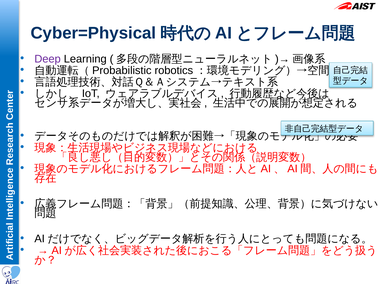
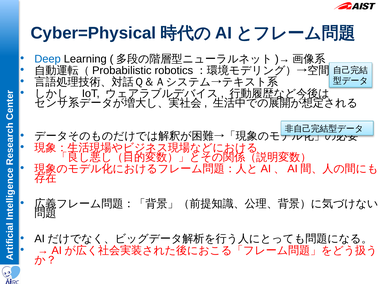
Deep colour: purple -> blue (48, 59)
